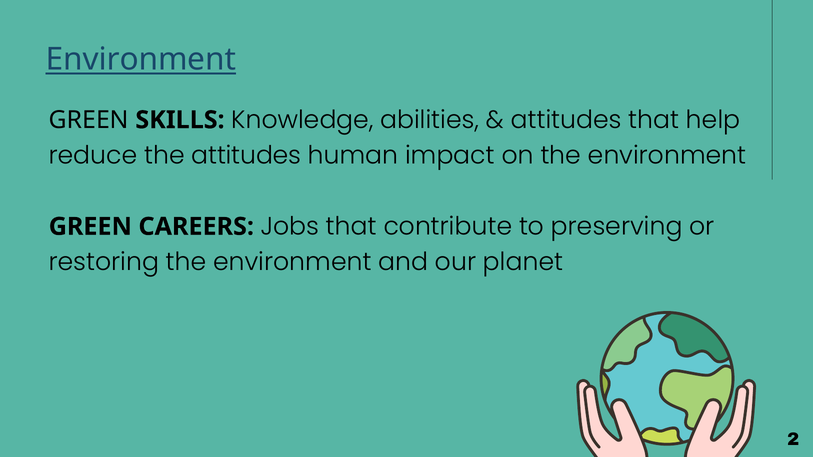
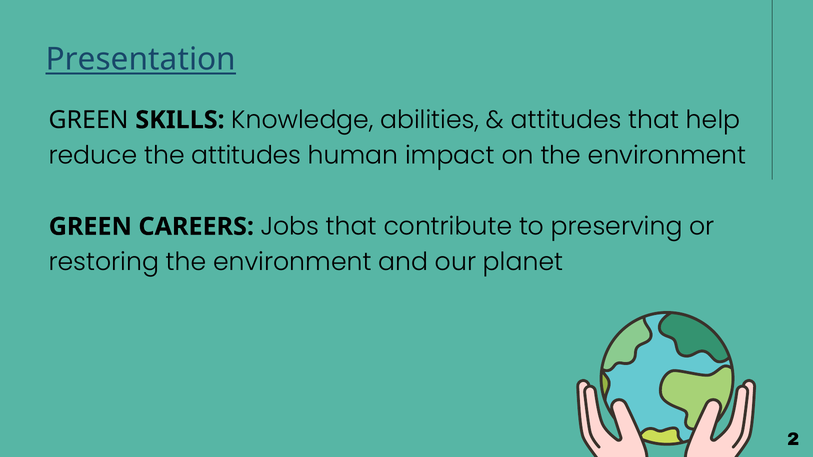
Environment: Environment -> Presentation (141, 59)
